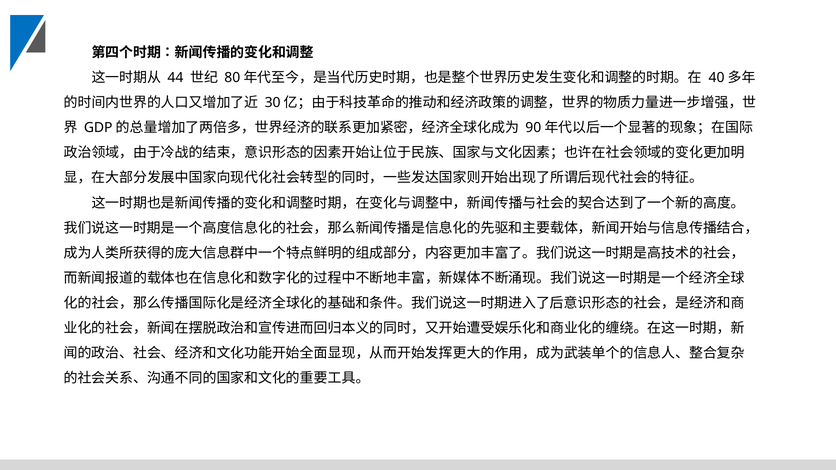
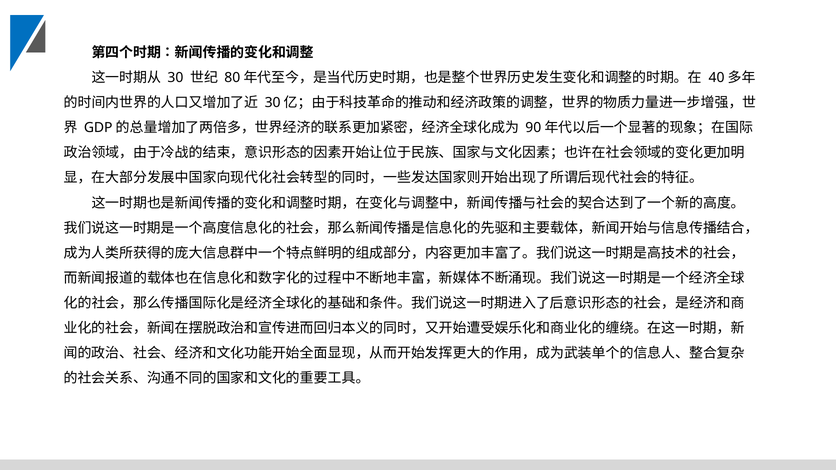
44: 44 -> 30 (175, 78)
